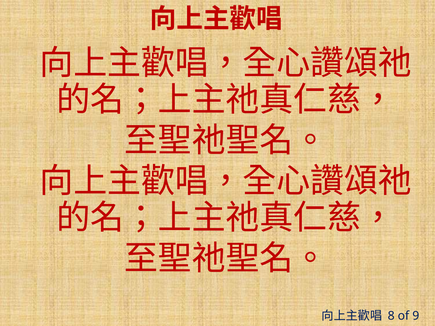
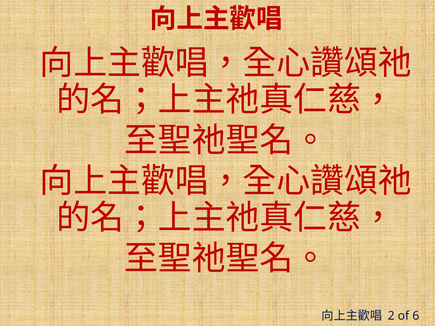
8: 8 -> 2 (391, 316)
9: 9 -> 6 (416, 316)
